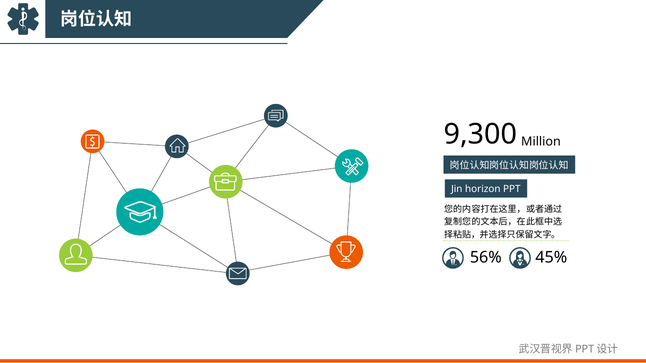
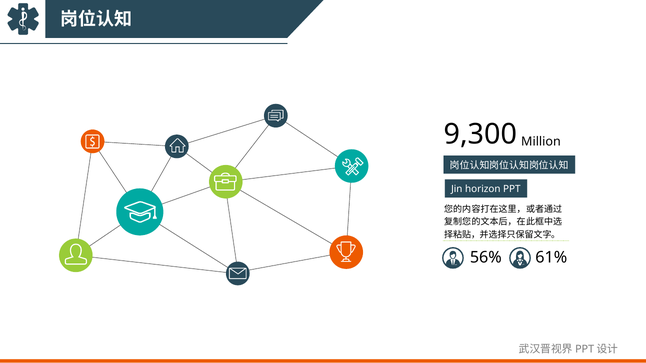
45%: 45% -> 61% (551, 258)
